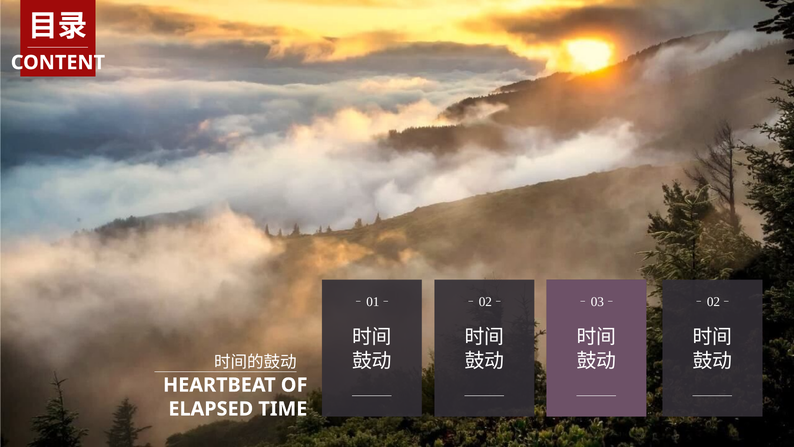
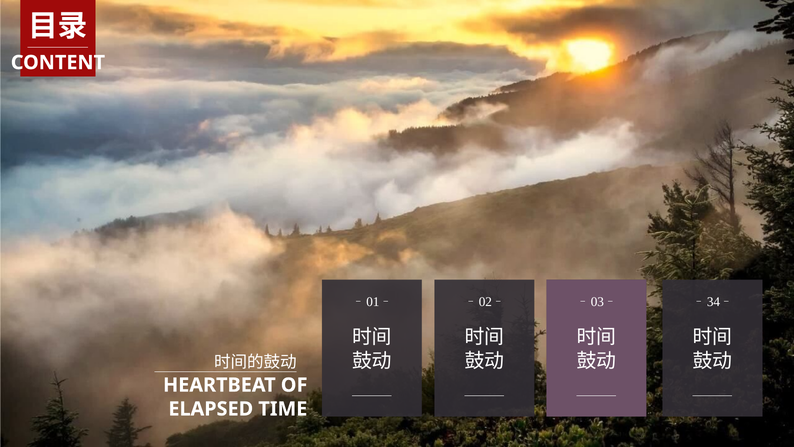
03 02: 02 -> 34 (713, 302)
